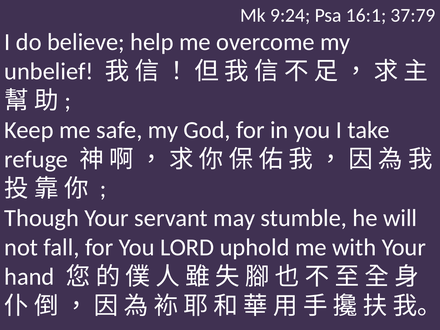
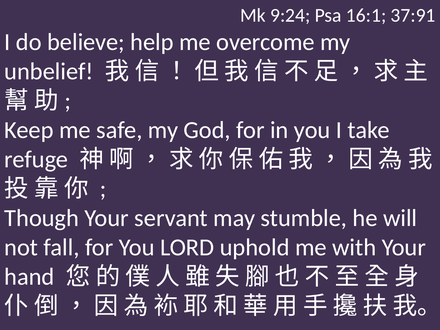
37:79: 37:79 -> 37:91 (413, 15)
